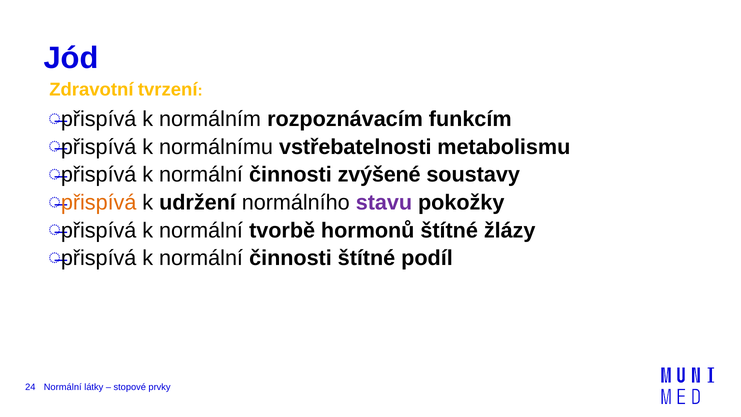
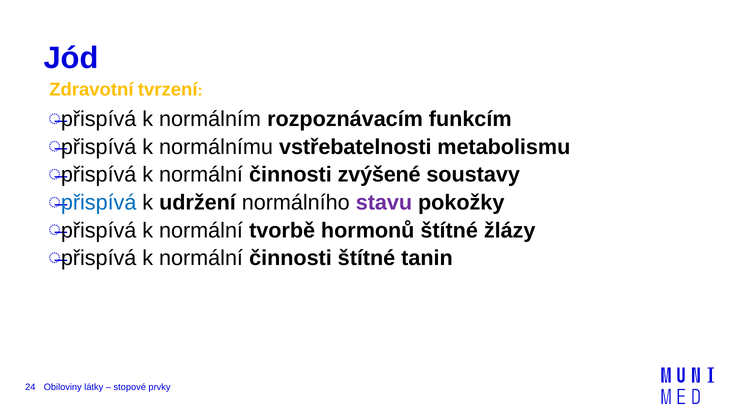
přispívá colour: orange -> blue (99, 203)
podíl: podíl -> tanin (427, 258)
Normální: Normální -> Obiloviny (63, 387)
